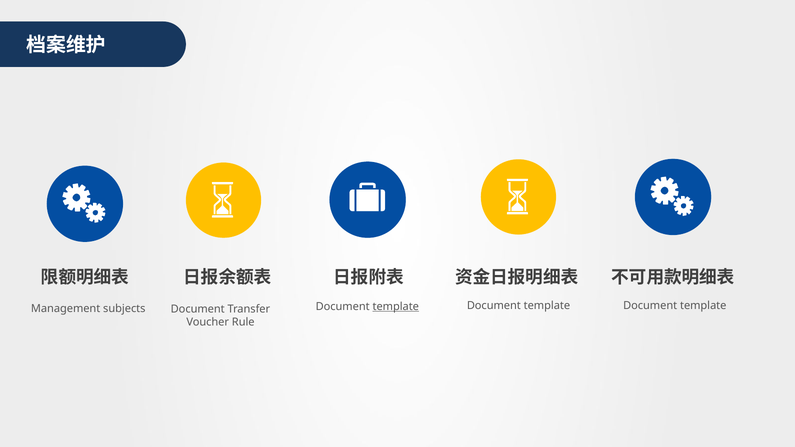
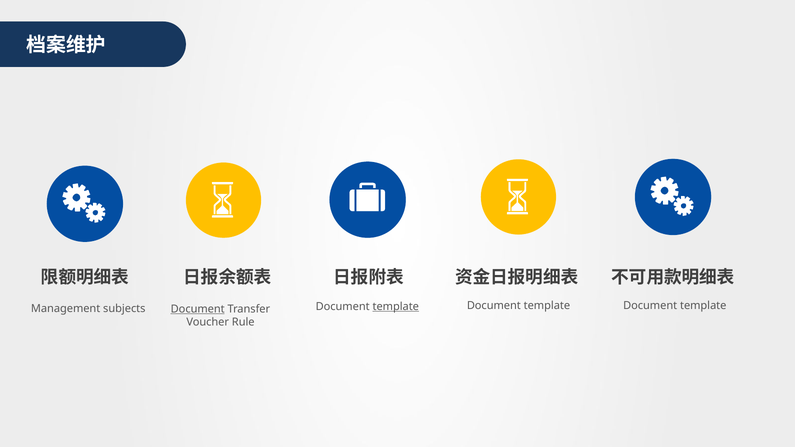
Document underline: none -> present (198, 309)
